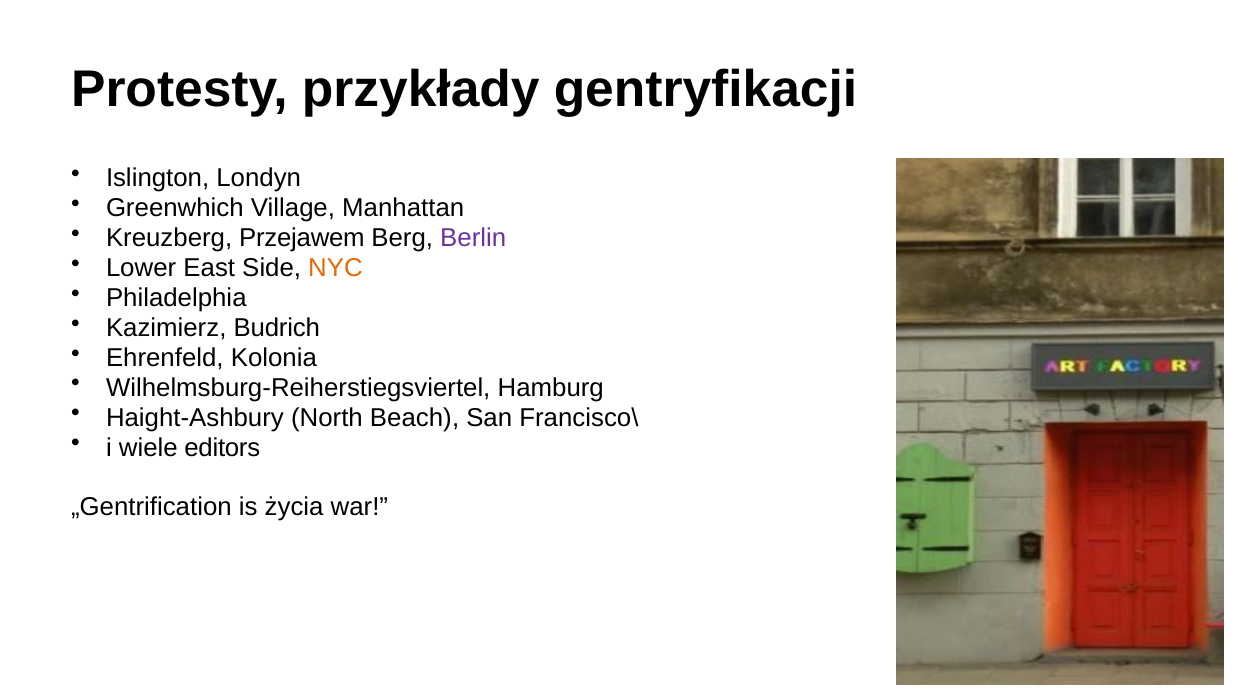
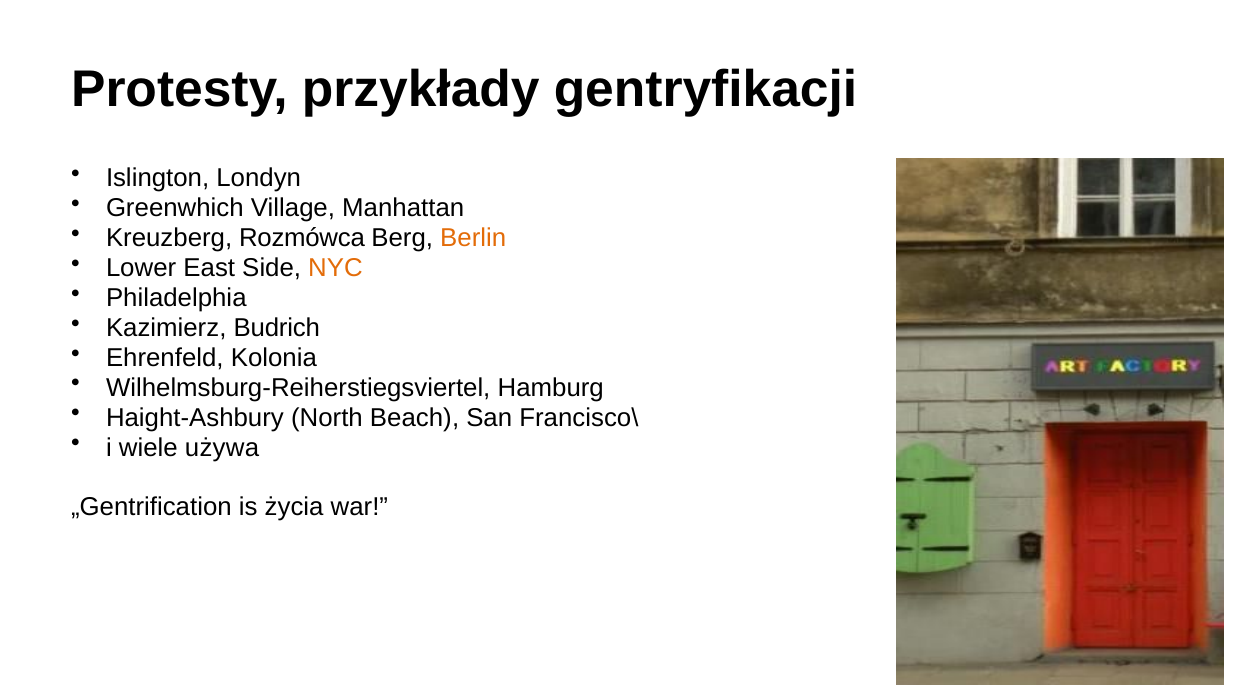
Przejawem: Przejawem -> Rozmówca (302, 238)
Berlin colour: purple -> orange (473, 238)
editors: editors -> używa (222, 448)
